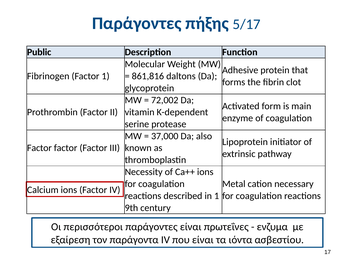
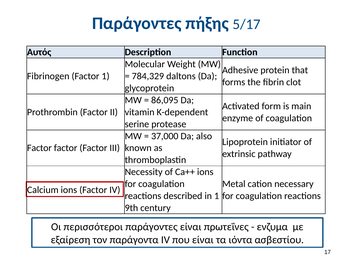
Public: Public -> Αυτός (39, 52)
861,816: 861,816 -> 784,329 (148, 76)
72,002: 72,002 -> 86,095 (165, 100)
